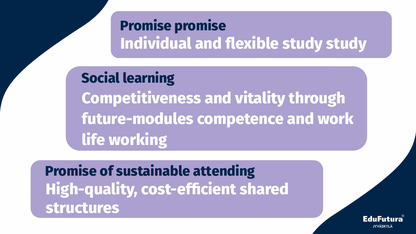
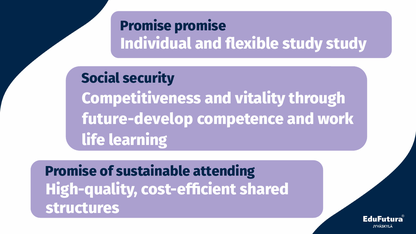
learning: learning -> security (149, 78)
future-modules: future-modules -> future-develop (138, 119)
working: working -> learning (138, 140)
